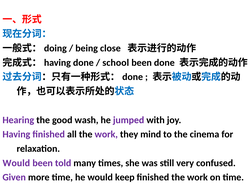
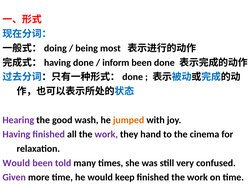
close: close -> most (110, 48)
school: school -> inform (116, 63)
jumped colour: purple -> orange (129, 120)
mind: mind -> hand (151, 134)
